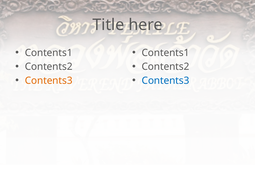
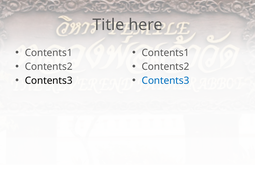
Contents3 colour: orange -> black (49, 80)
